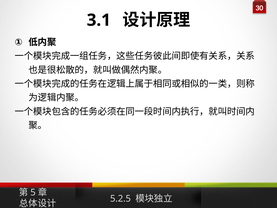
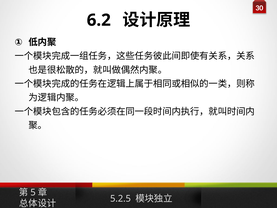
3.1: 3.1 -> 6.2 (99, 20)
